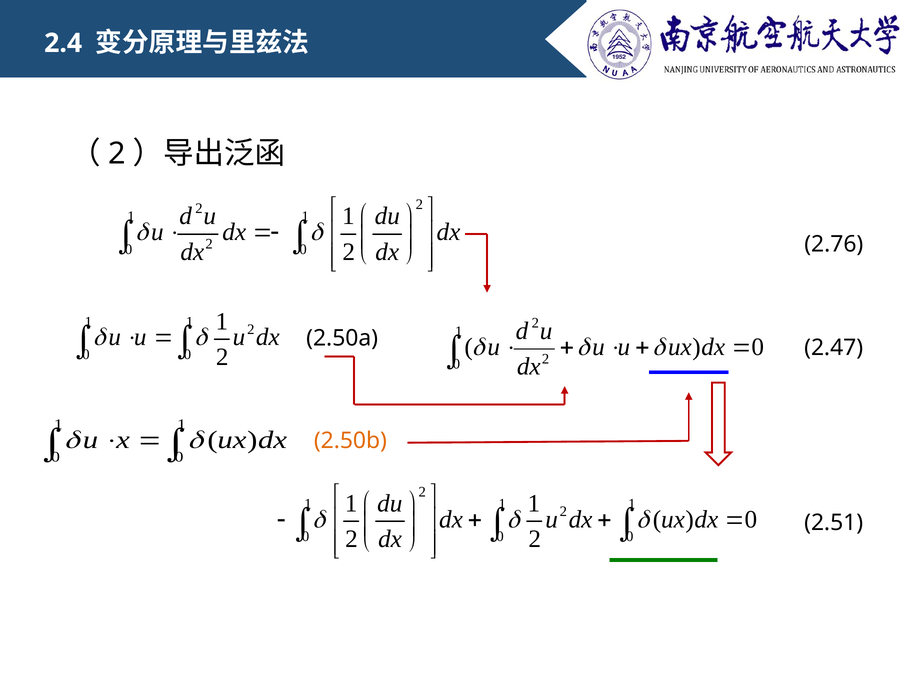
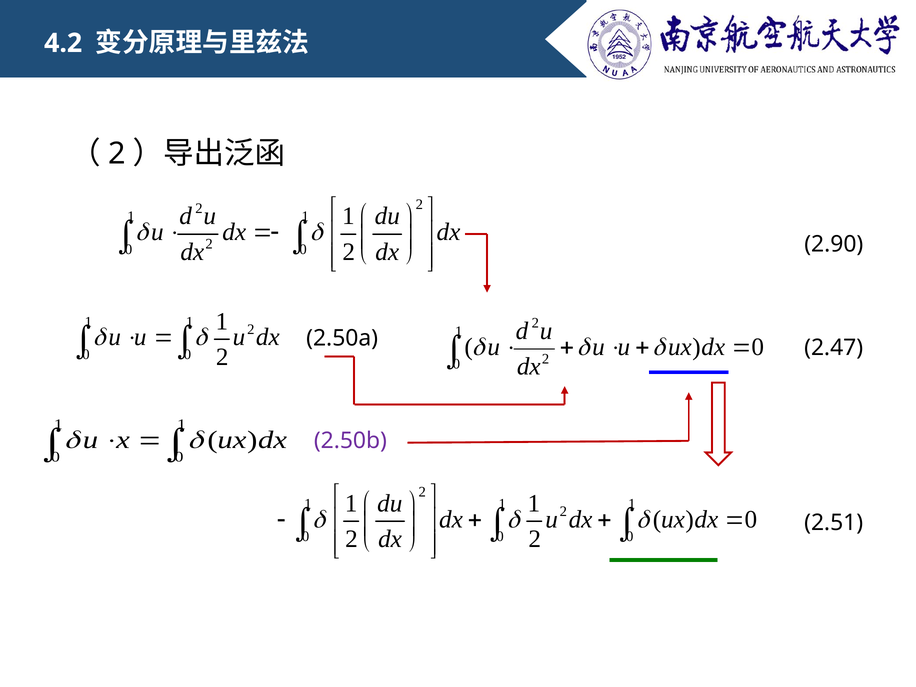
2.4: 2.4 -> 4.2 (63, 43)
2.76: 2.76 -> 2.90 (834, 244)
2.50b colour: orange -> purple (350, 441)
